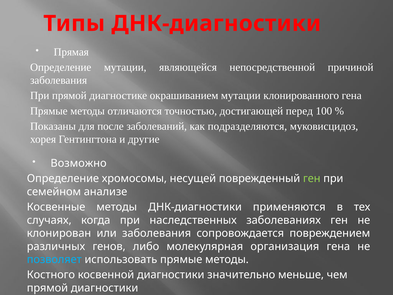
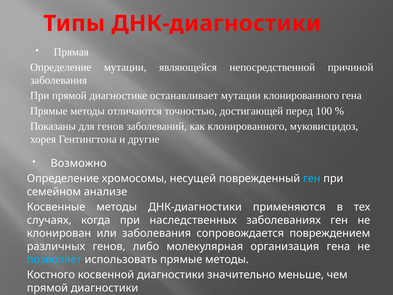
окрашиванием: окрашиванием -> останавливает (184, 96)
для после: после -> генов (110, 126)
как подразделяются: подразделяются -> клонированного (247, 126)
ген colour: light green -> light blue (312, 178)
